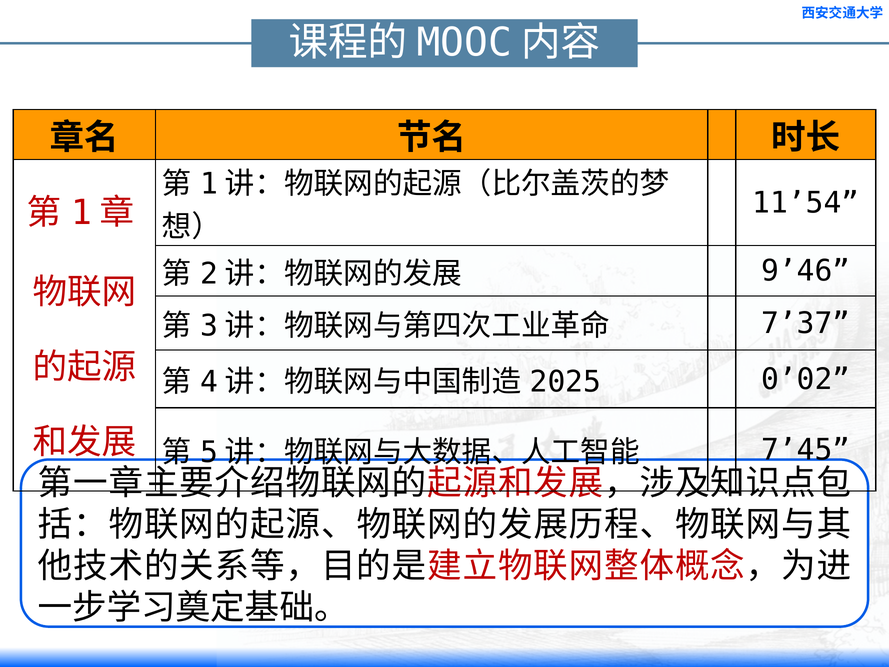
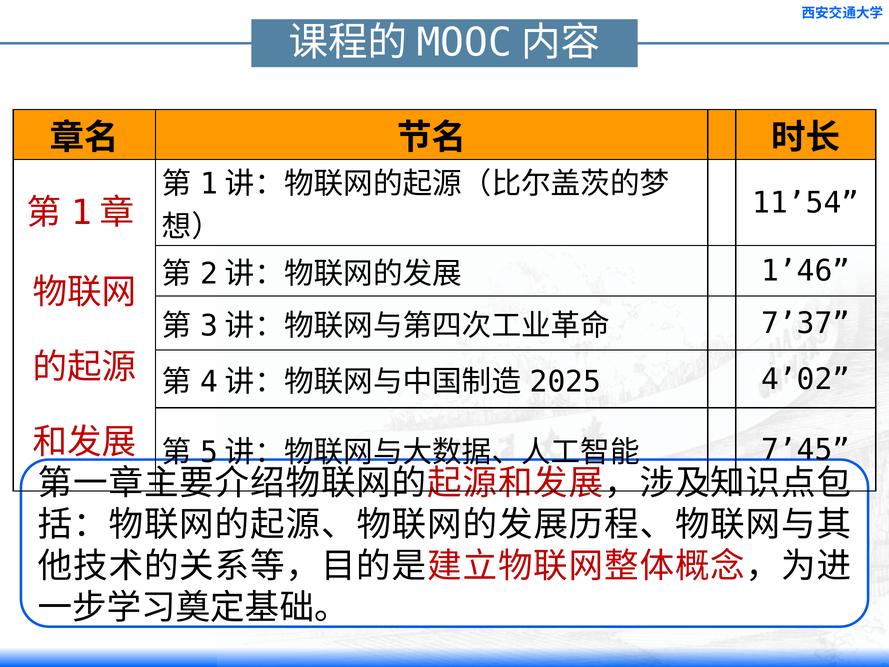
9’46: 9’46 -> 1’46 (806, 271)
0’02: 0’02 -> 4’02 (806, 379)
